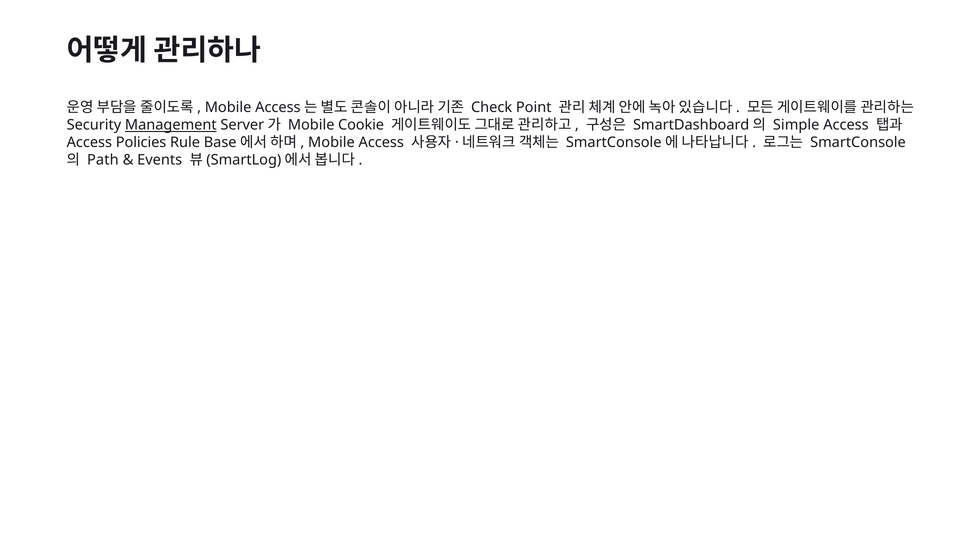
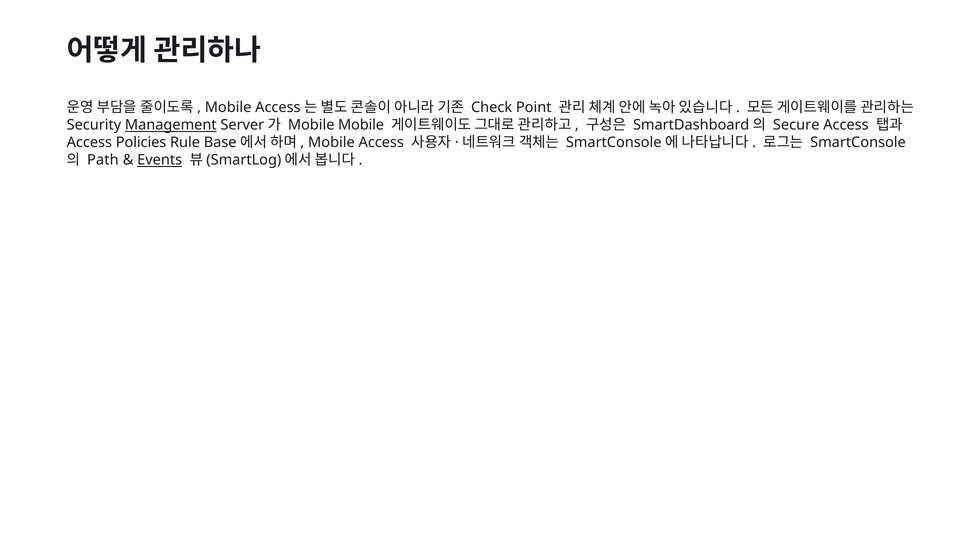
Mobile Cookie: Cookie -> Mobile (361, 125)
Simple: Simple -> Secure (796, 125)
Events underline: none -> present (160, 160)
